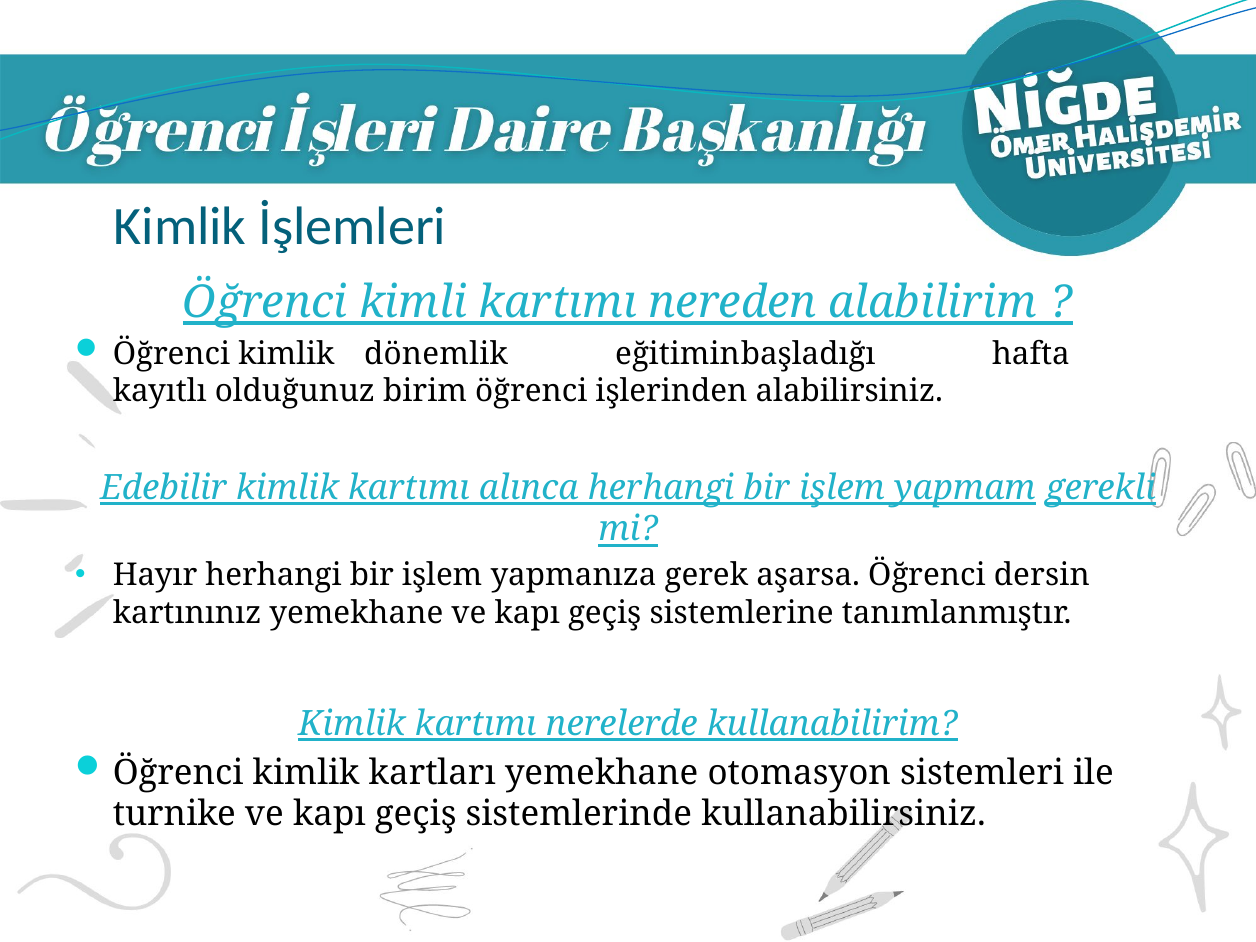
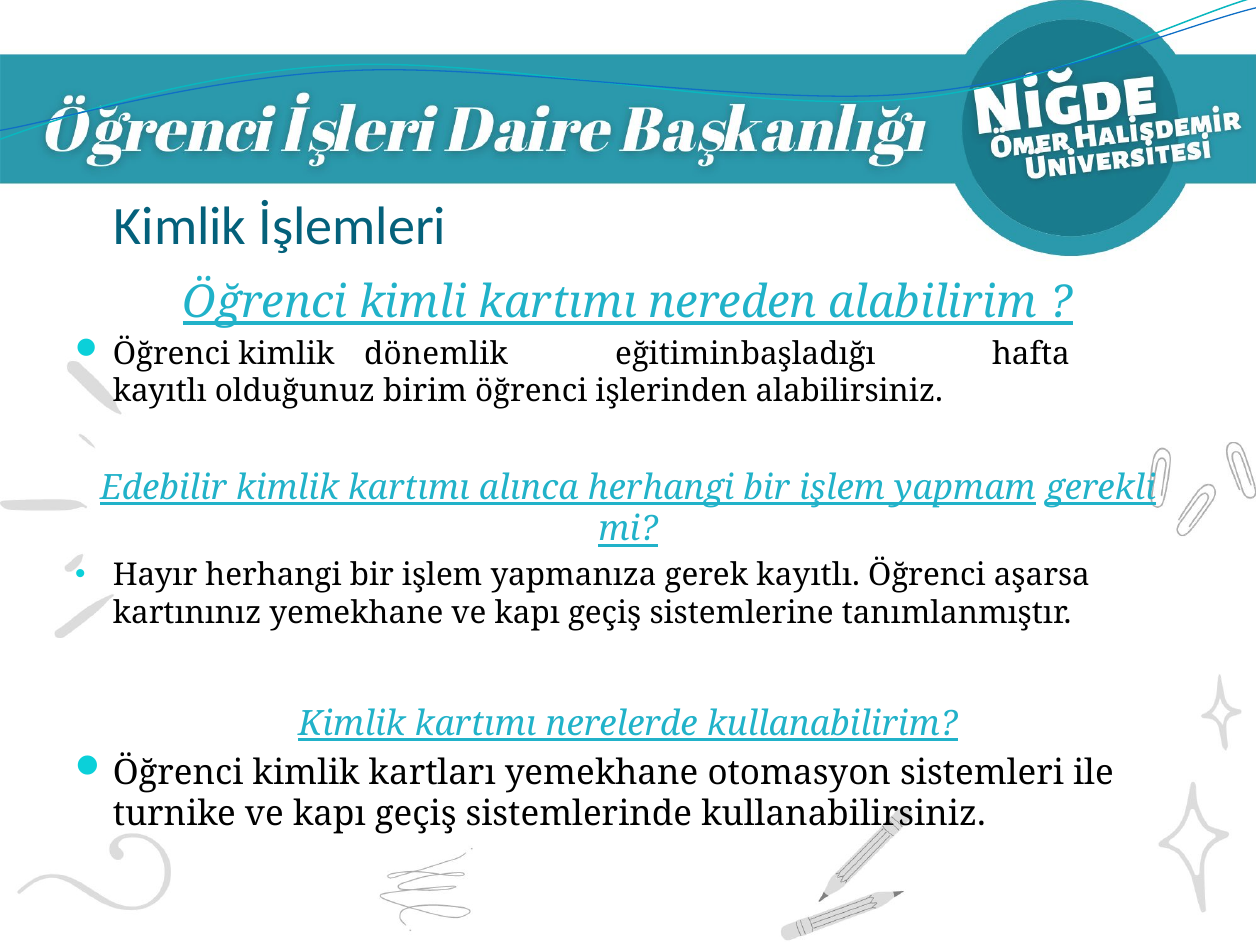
gerek aşarsa: aşarsa -> kayıtlı (808, 575)
dersin: dersin -> aşarsa (1042, 575)
